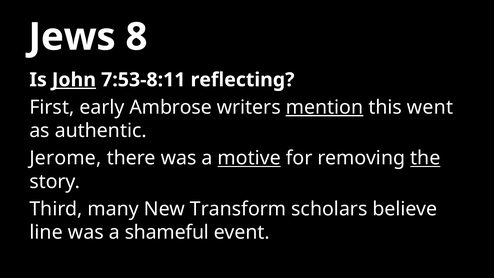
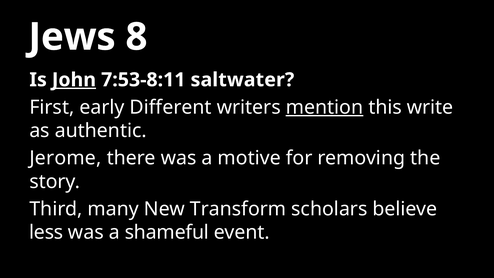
reflecting: reflecting -> saltwater (242, 80)
Ambrose: Ambrose -> Different (171, 107)
went: went -> write (430, 107)
motive underline: present -> none (249, 158)
the underline: present -> none (425, 158)
line: line -> less (46, 232)
